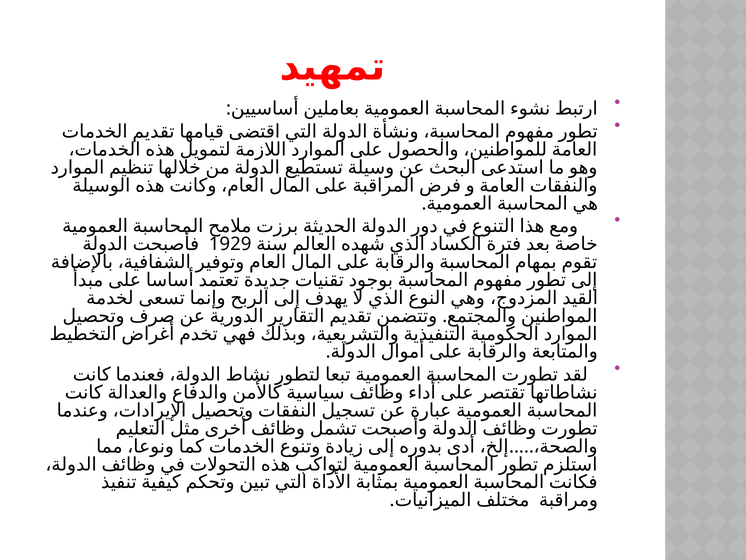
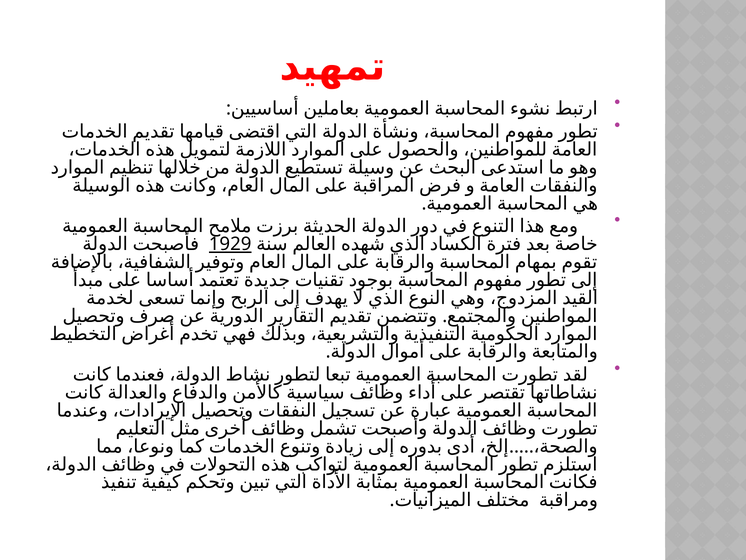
1929 underline: none -> present (230, 244)
